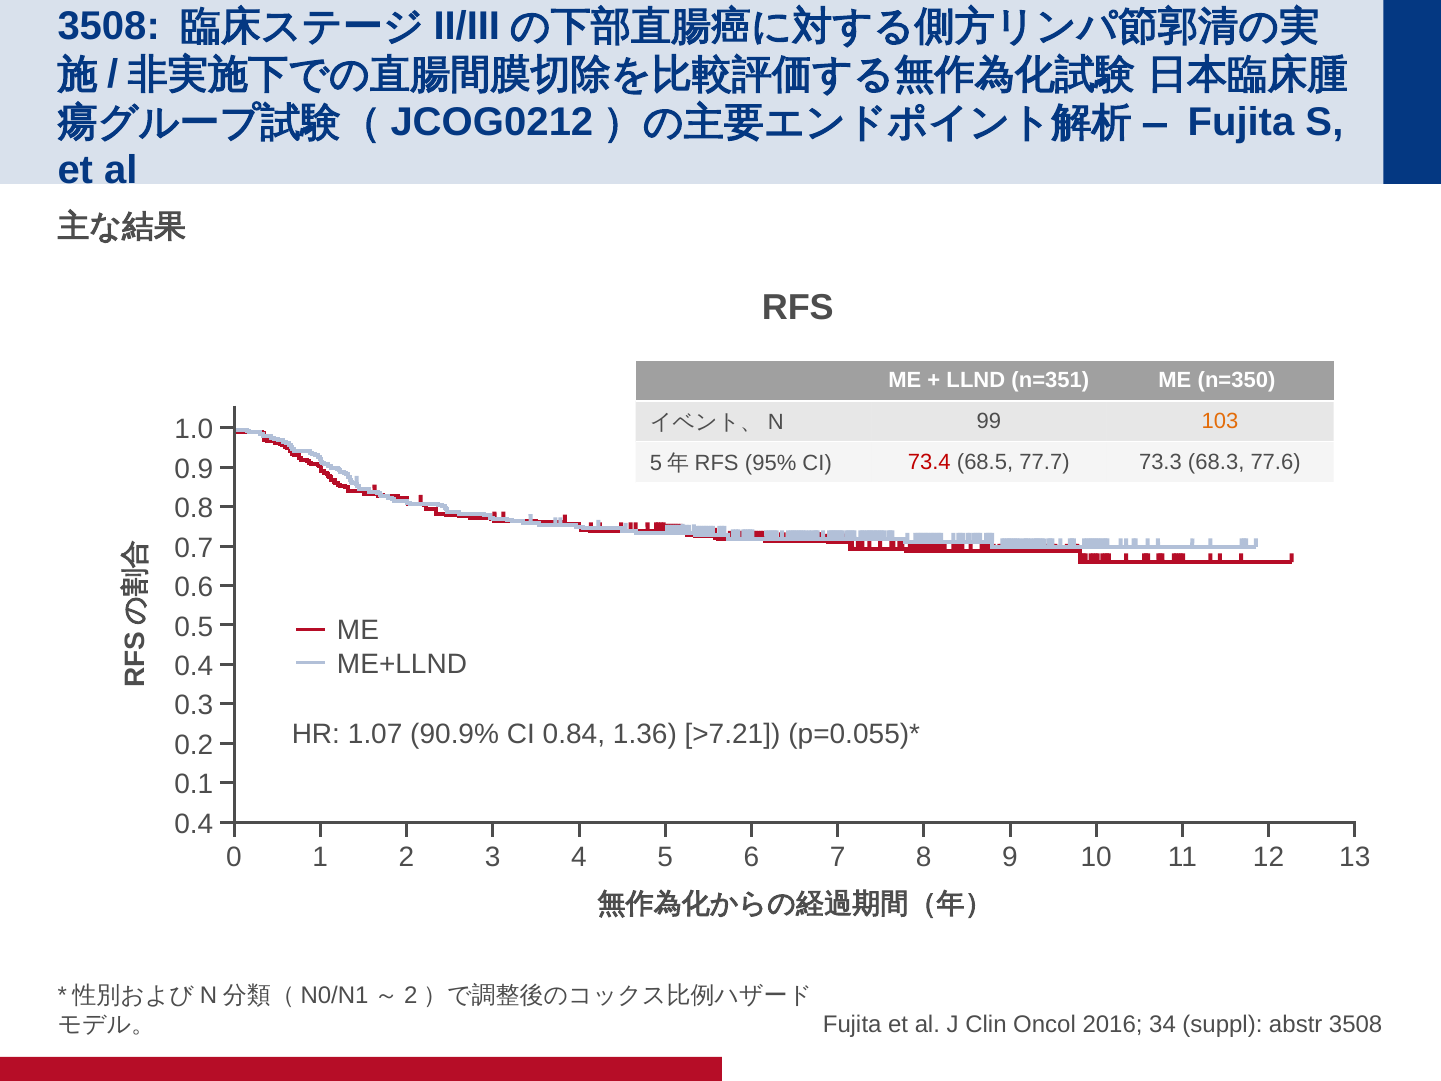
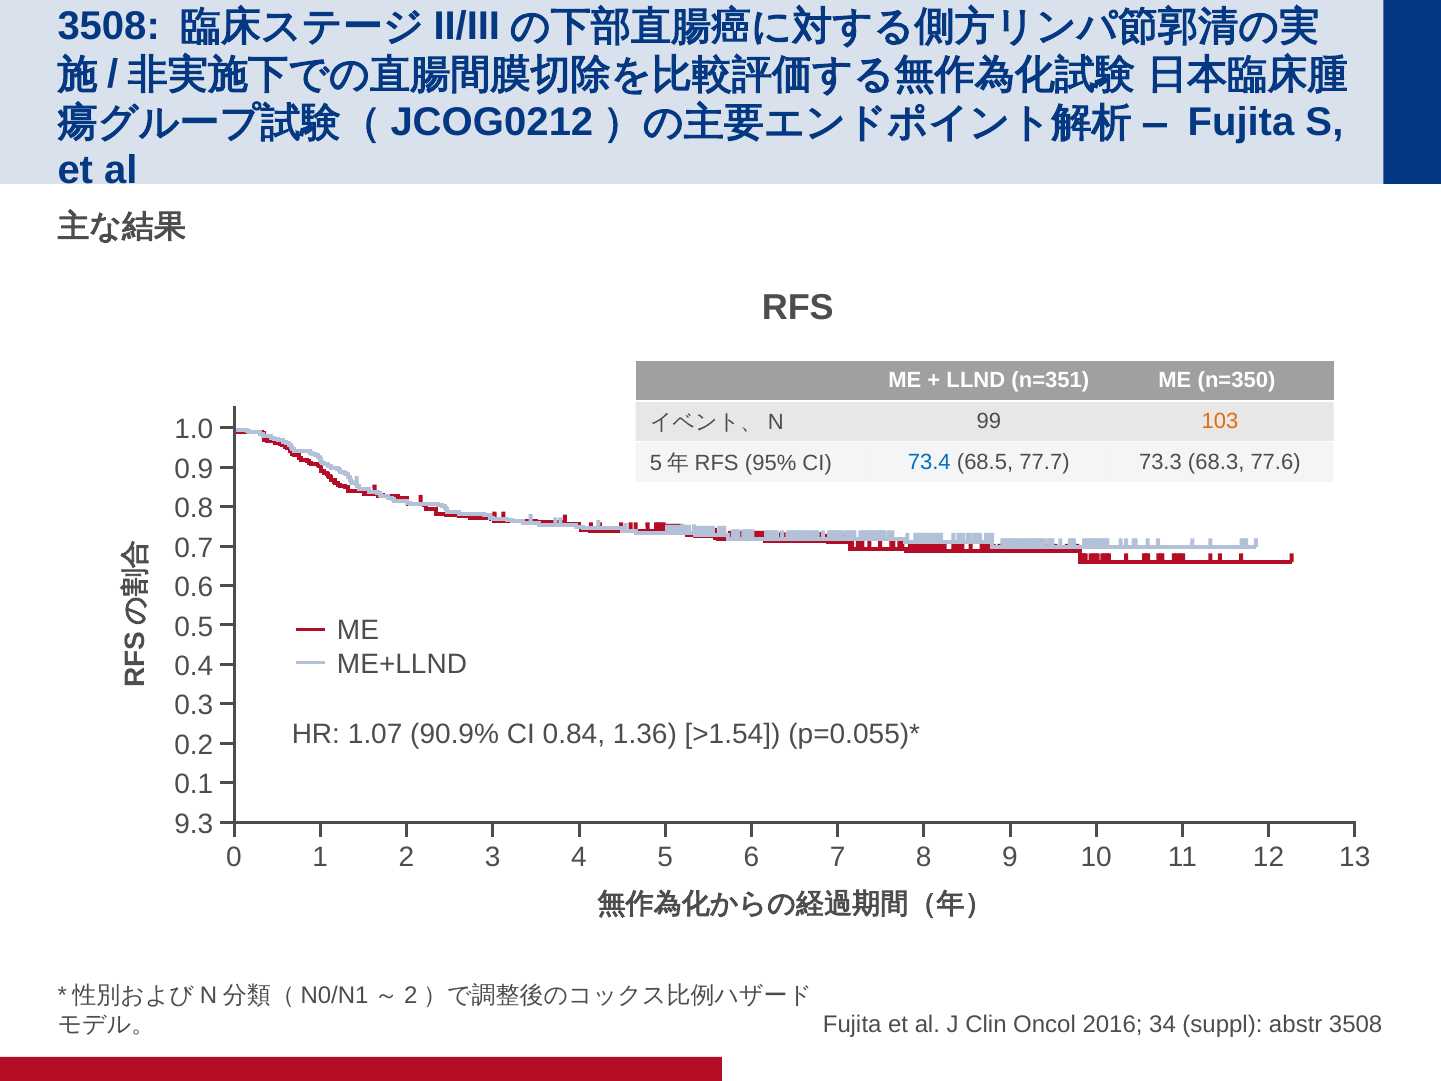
73.4 colour: red -> blue (929, 462)
>7.21: >7.21 -> >1.54 (732, 734)
0.4: 0.4 -> 9.3 (194, 824)
